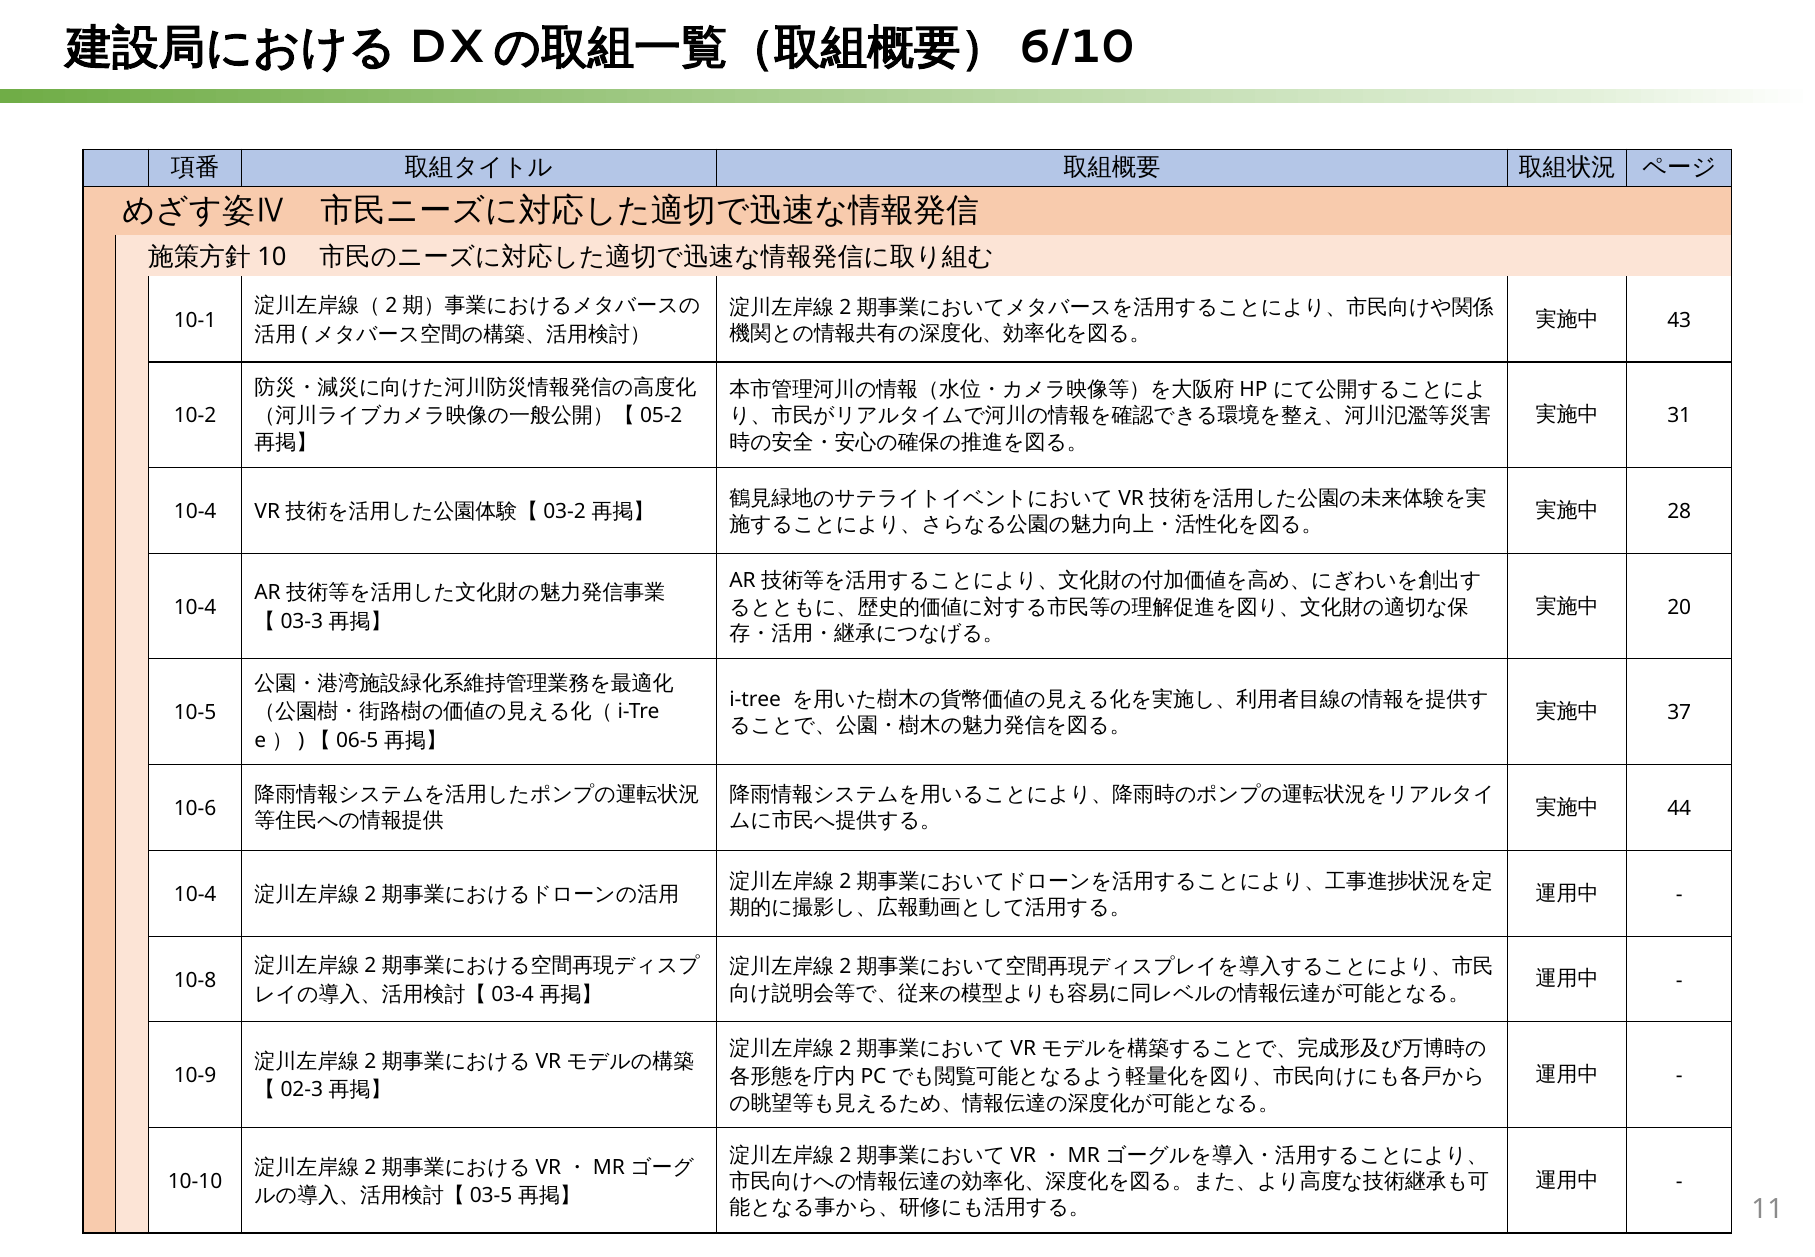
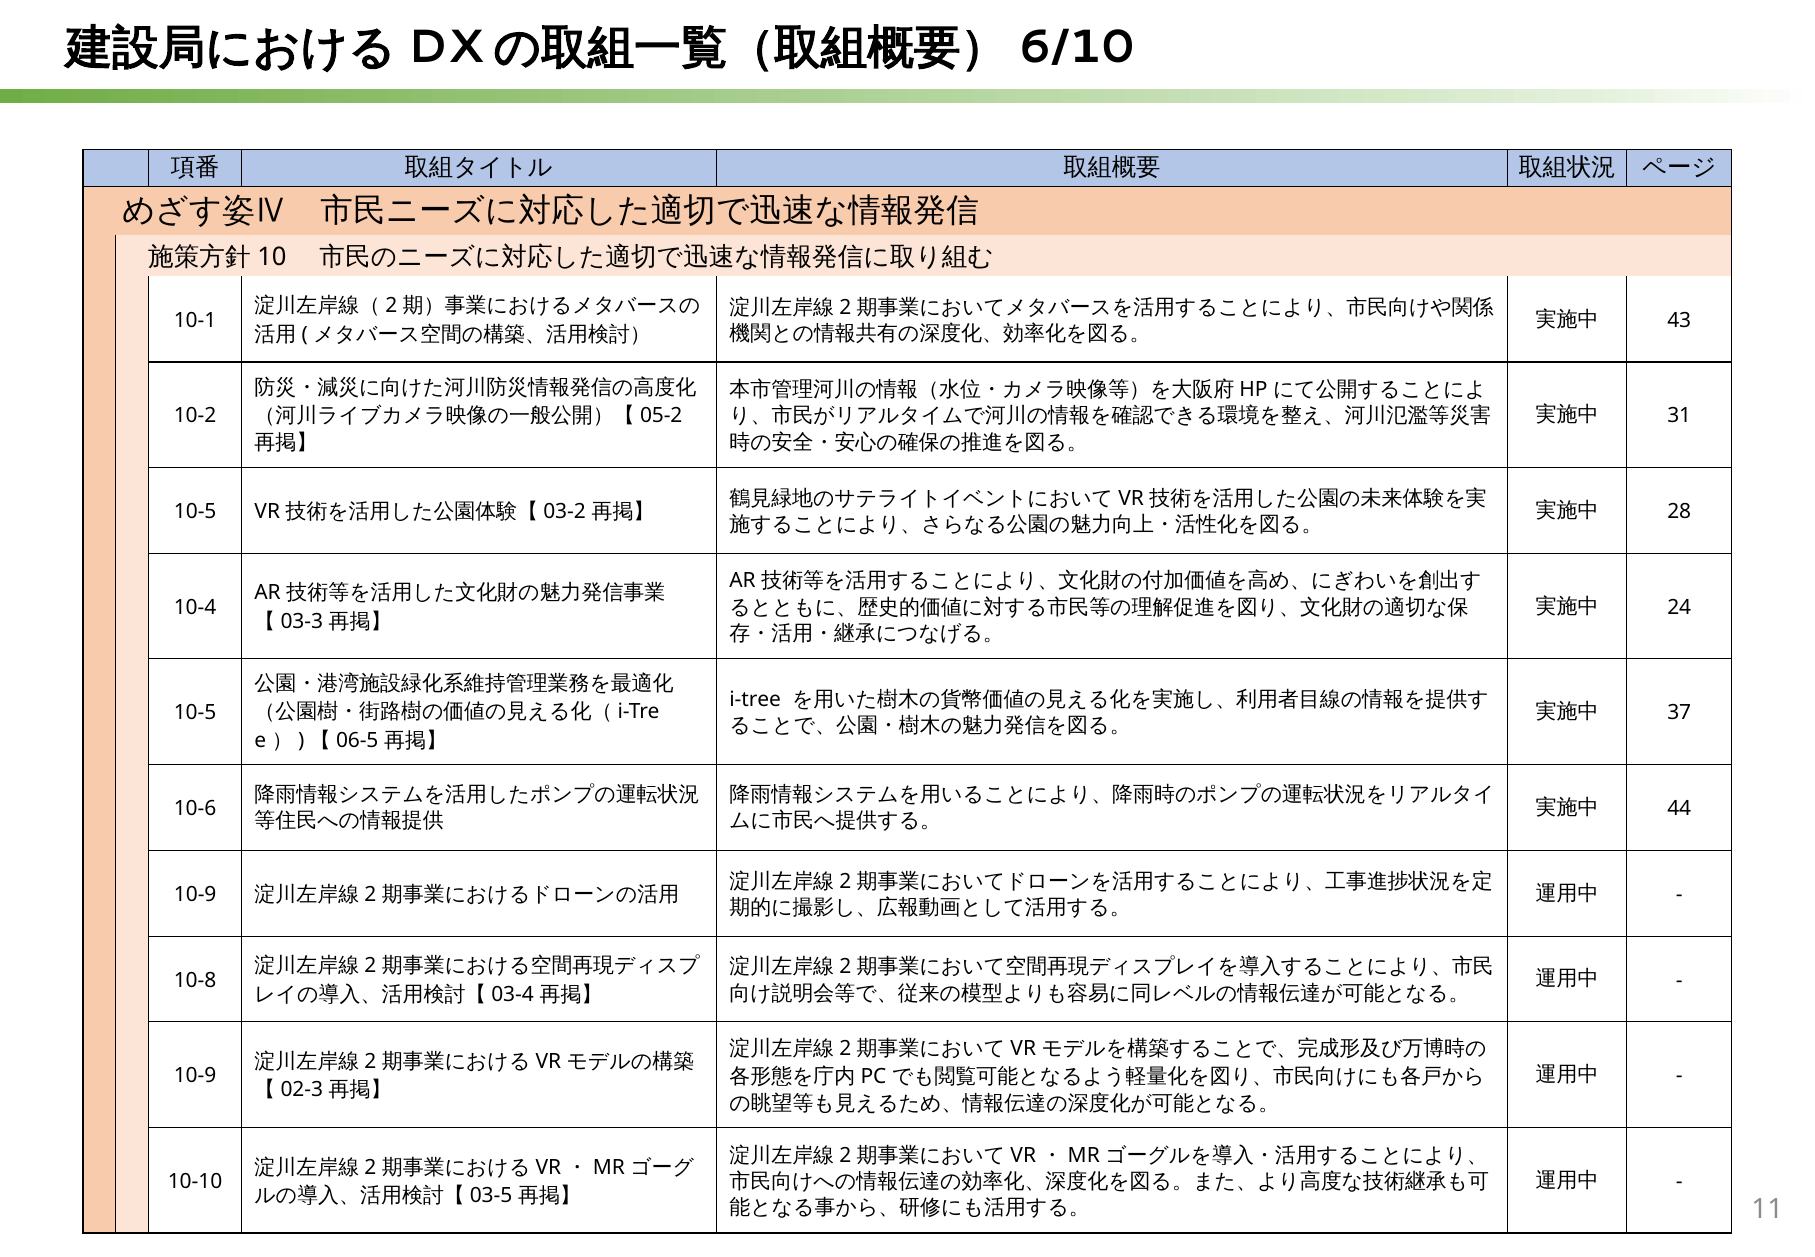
10-4: 10-4 -> 10-5 (195, 511)
20: 20 -> 24 (1679, 607)
10-4: 10-4 -> 10-9 (195, 894)
